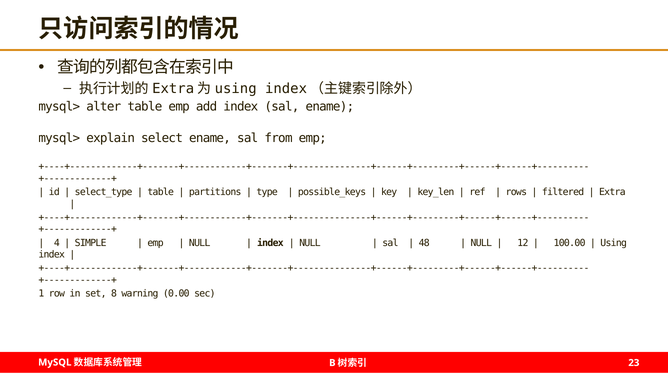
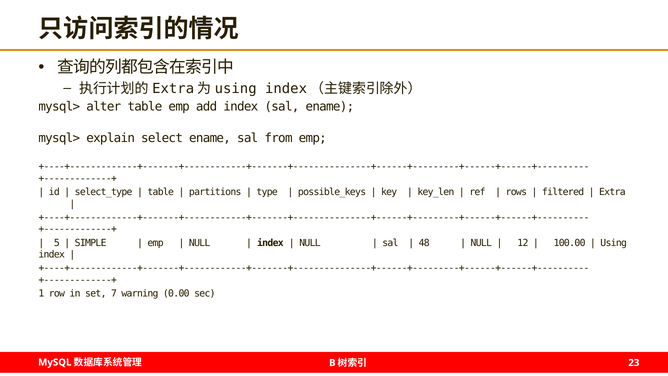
4: 4 -> 5 (57, 243)
8: 8 -> 7 (114, 293)
